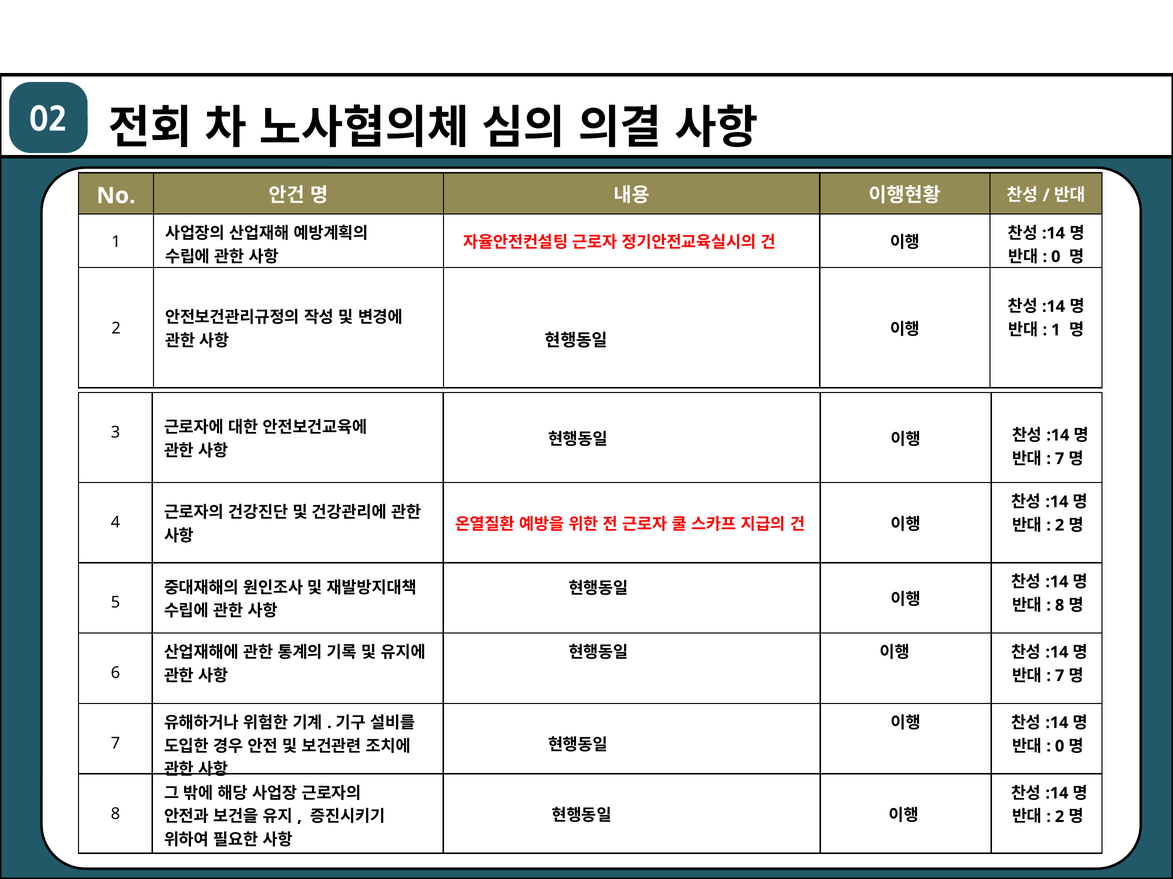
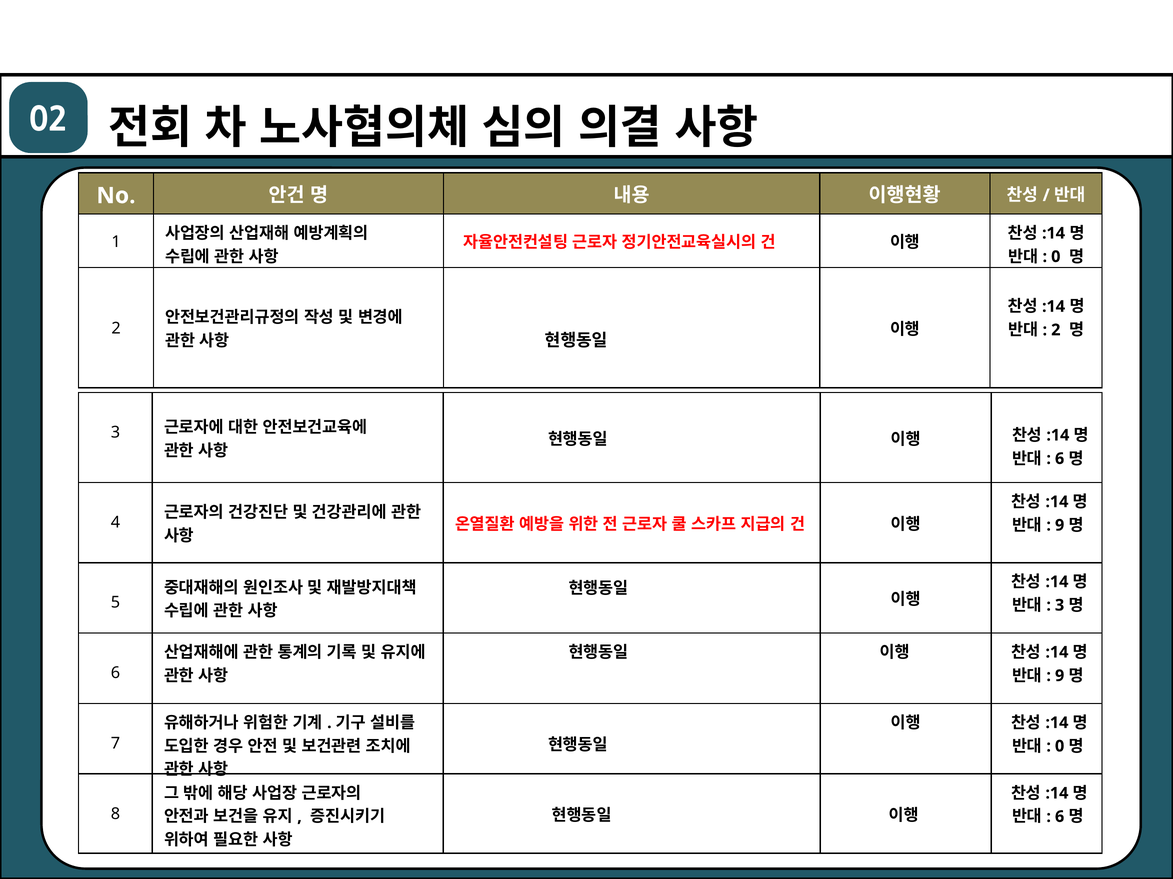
1: 1 -> 2 (1056, 330)
7: 7 -> 6 (1060, 459)
2: 2 -> 9 (1060, 526)
8: 8 -> 3 (1060, 606)
7: 7 -> 9 (1060, 676)
2: 2 -> 6 (1060, 817)
